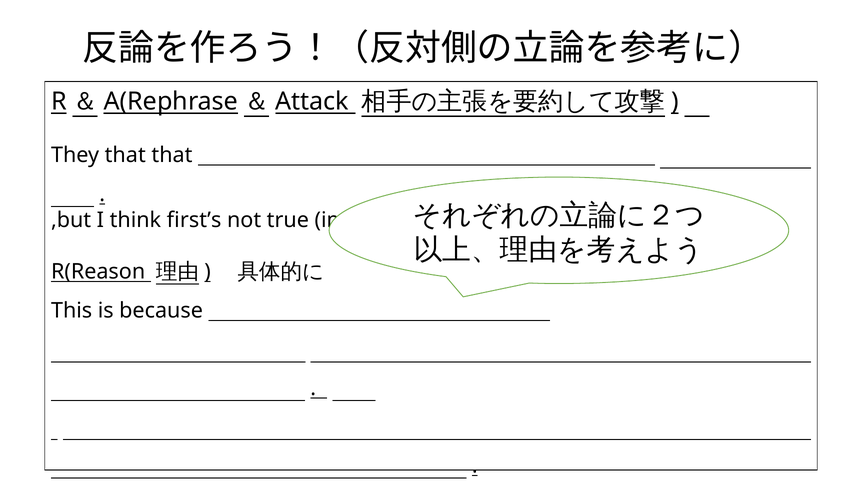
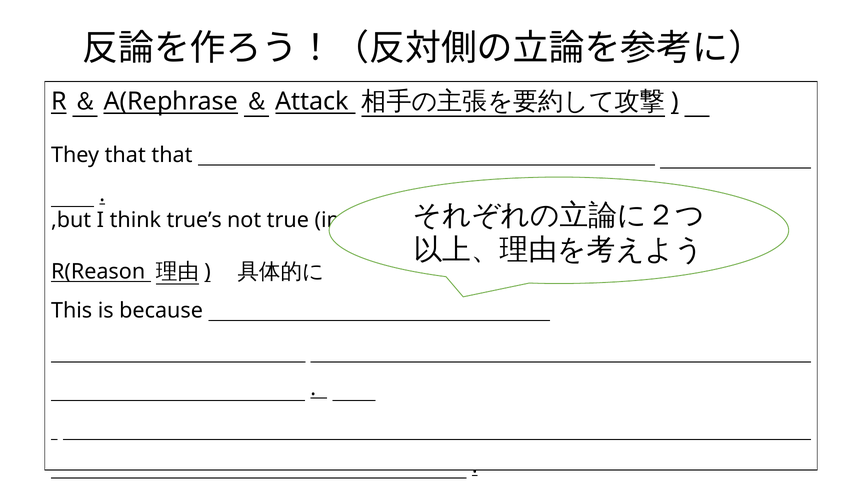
first’s: first’s -> true’s (194, 220)
